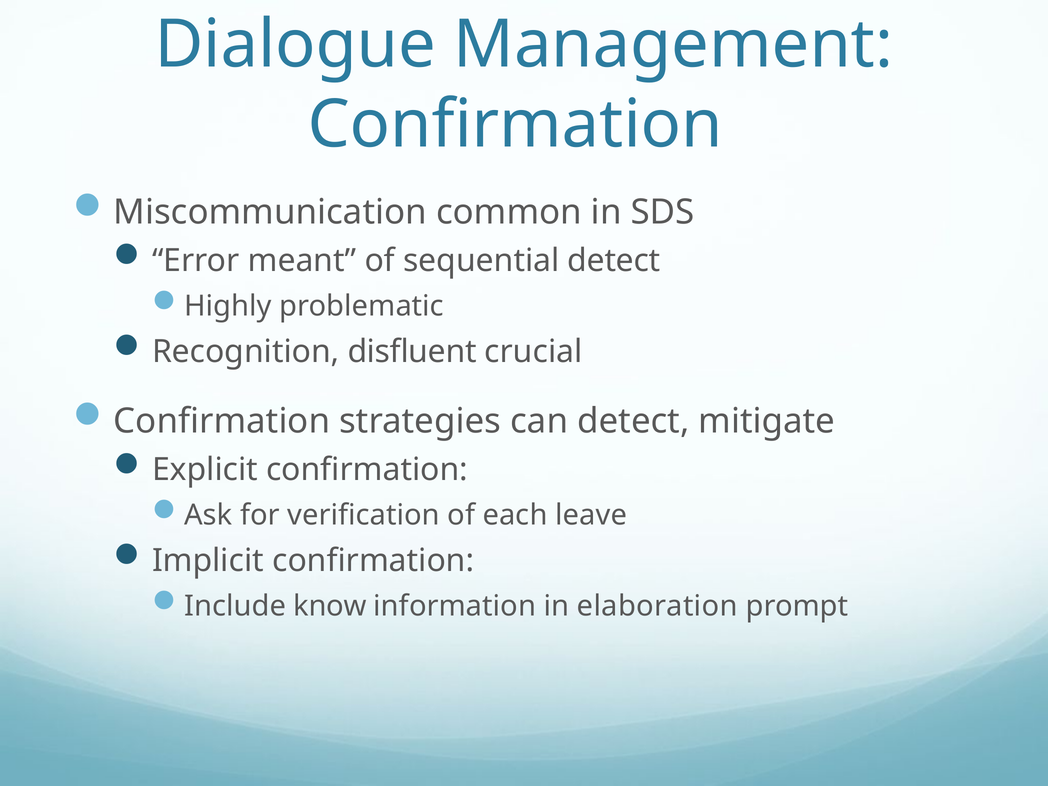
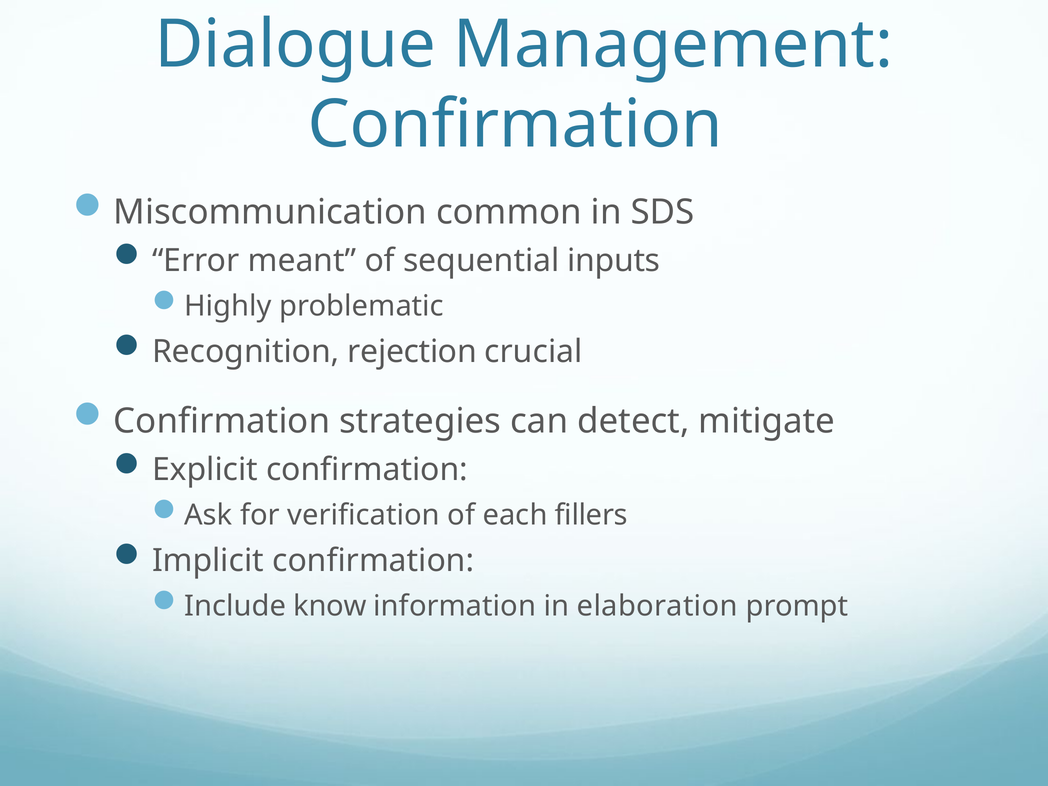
sequential detect: detect -> inputs (614, 261)
disfluent: disfluent -> rejection (412, 352)
leave: leave -> fillers (591, 515)
